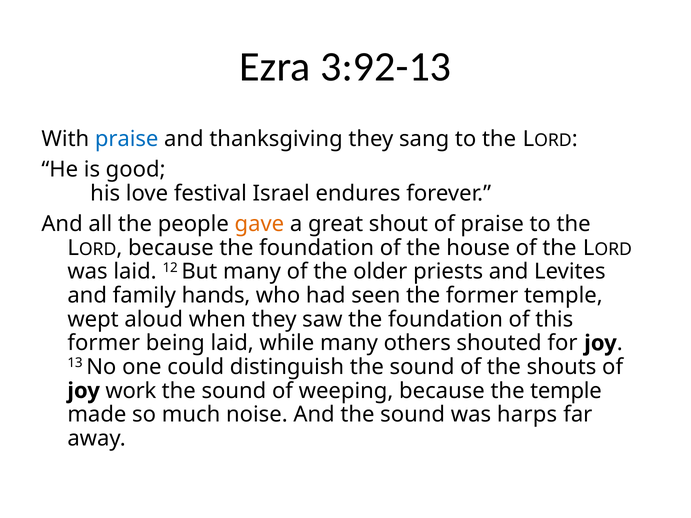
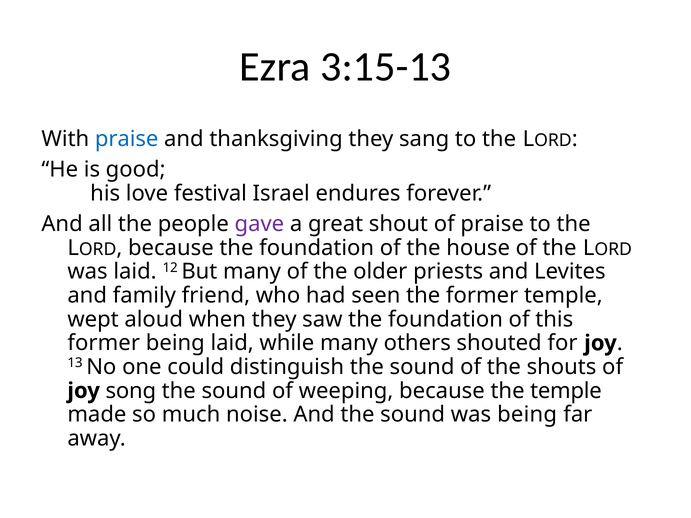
3:92-13: 3:92-13 -> 3:15-13 (386, 67)
gave colour: orange -> purple (259, 224)
hands: hands -> friend (216, 296)
work: work -> song (131, 391)
was harps: harps -> being (527, 415)
